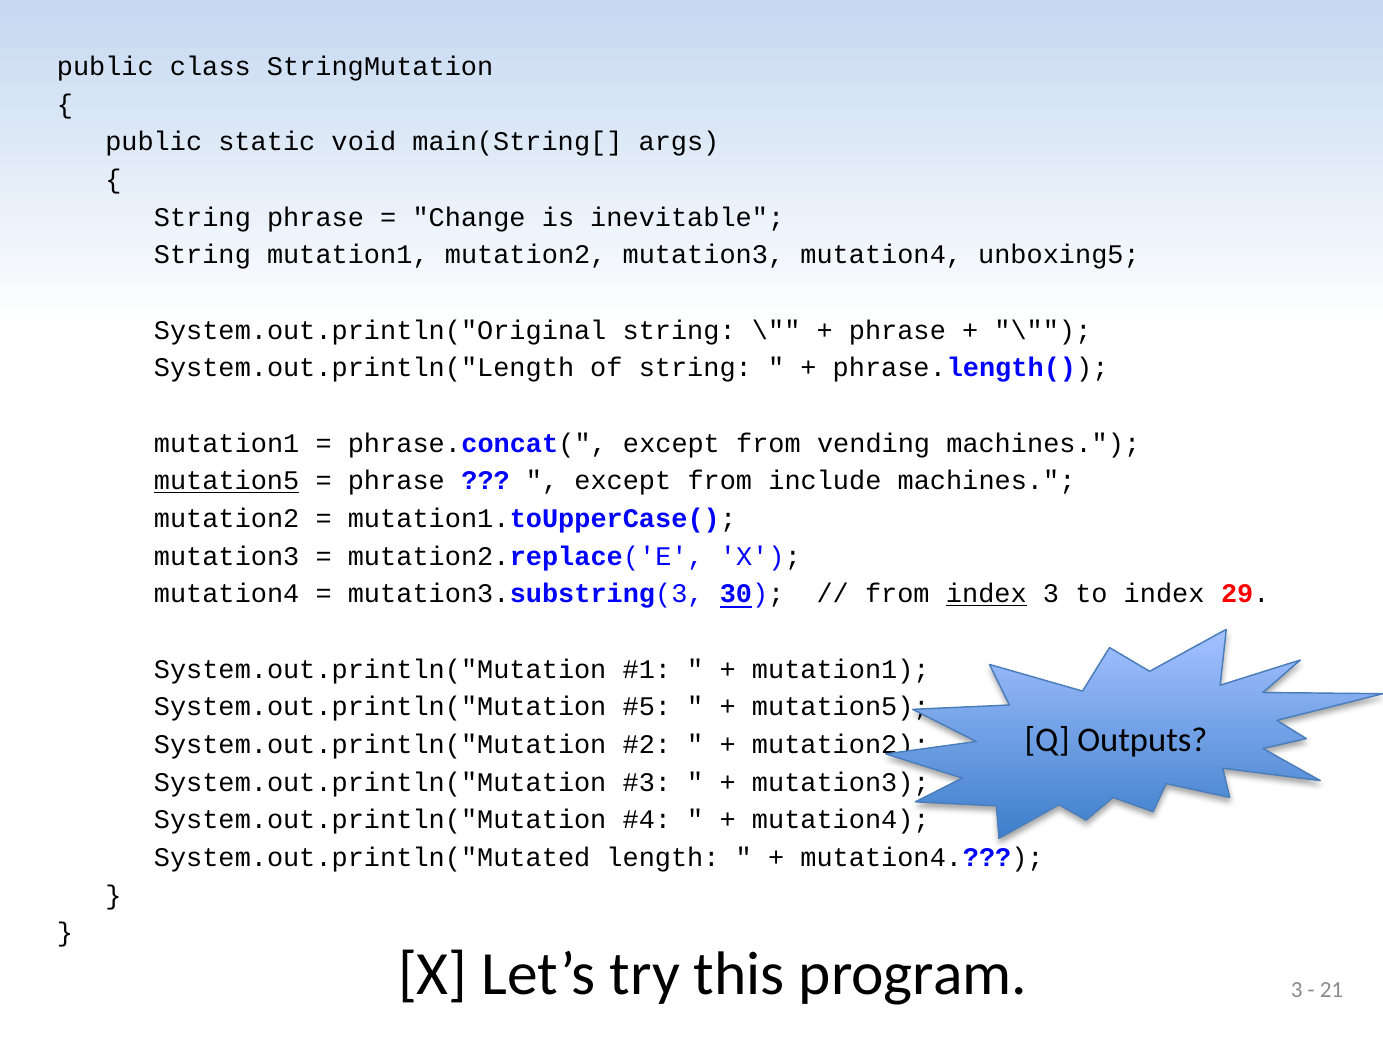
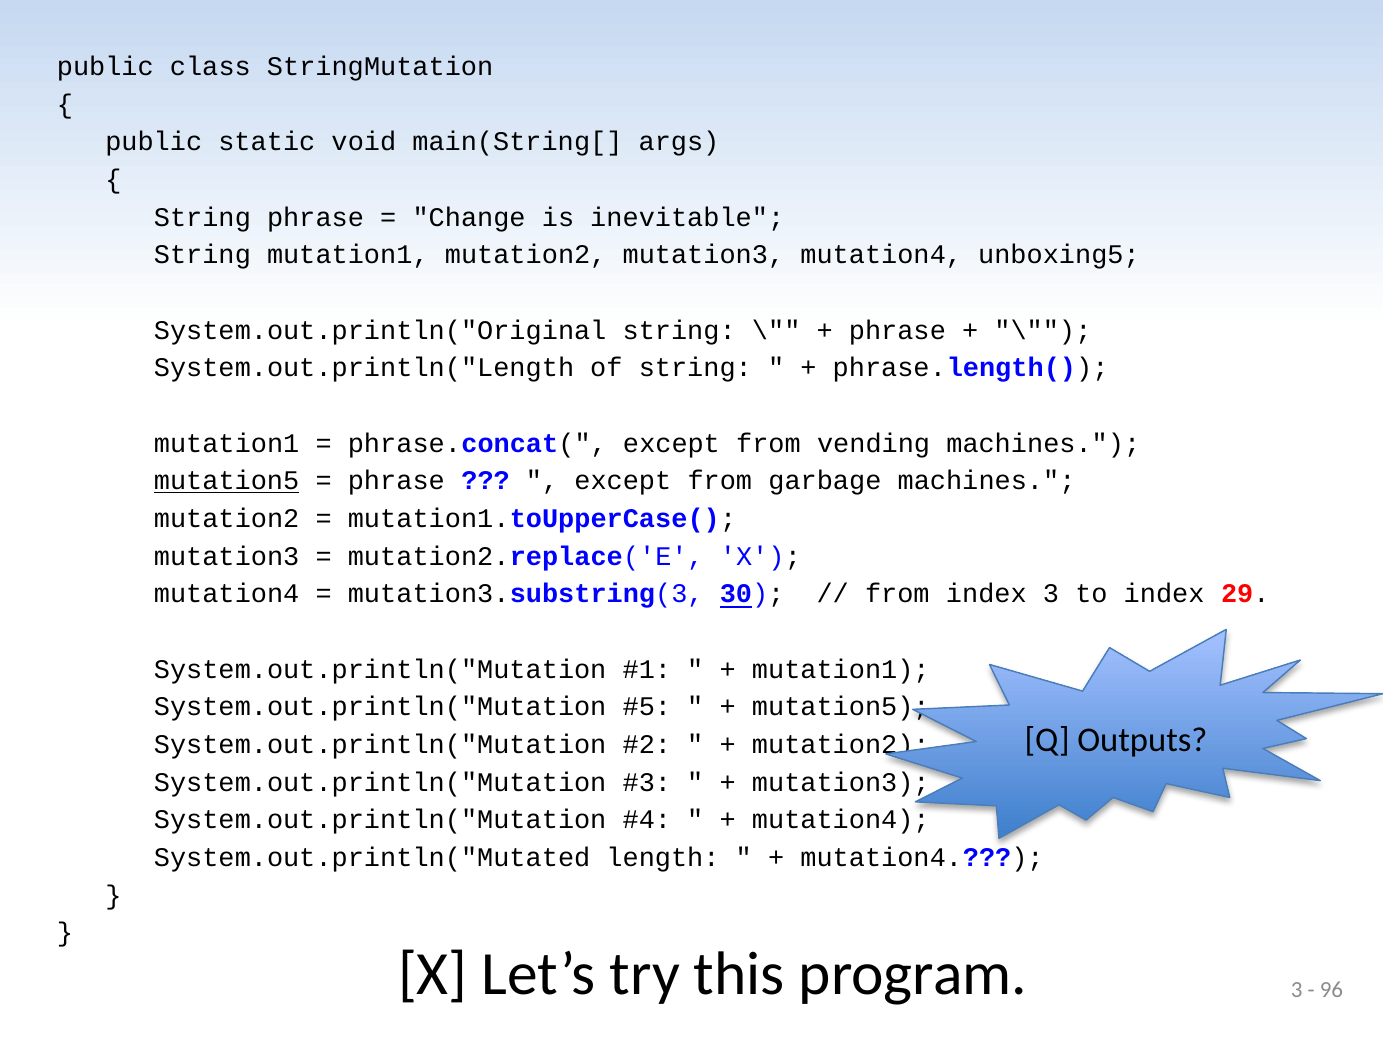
include: include -> garbage (825, 481)
index underline: present -> none (986, 594)
21: 21 -> 96 (1331, 990)
